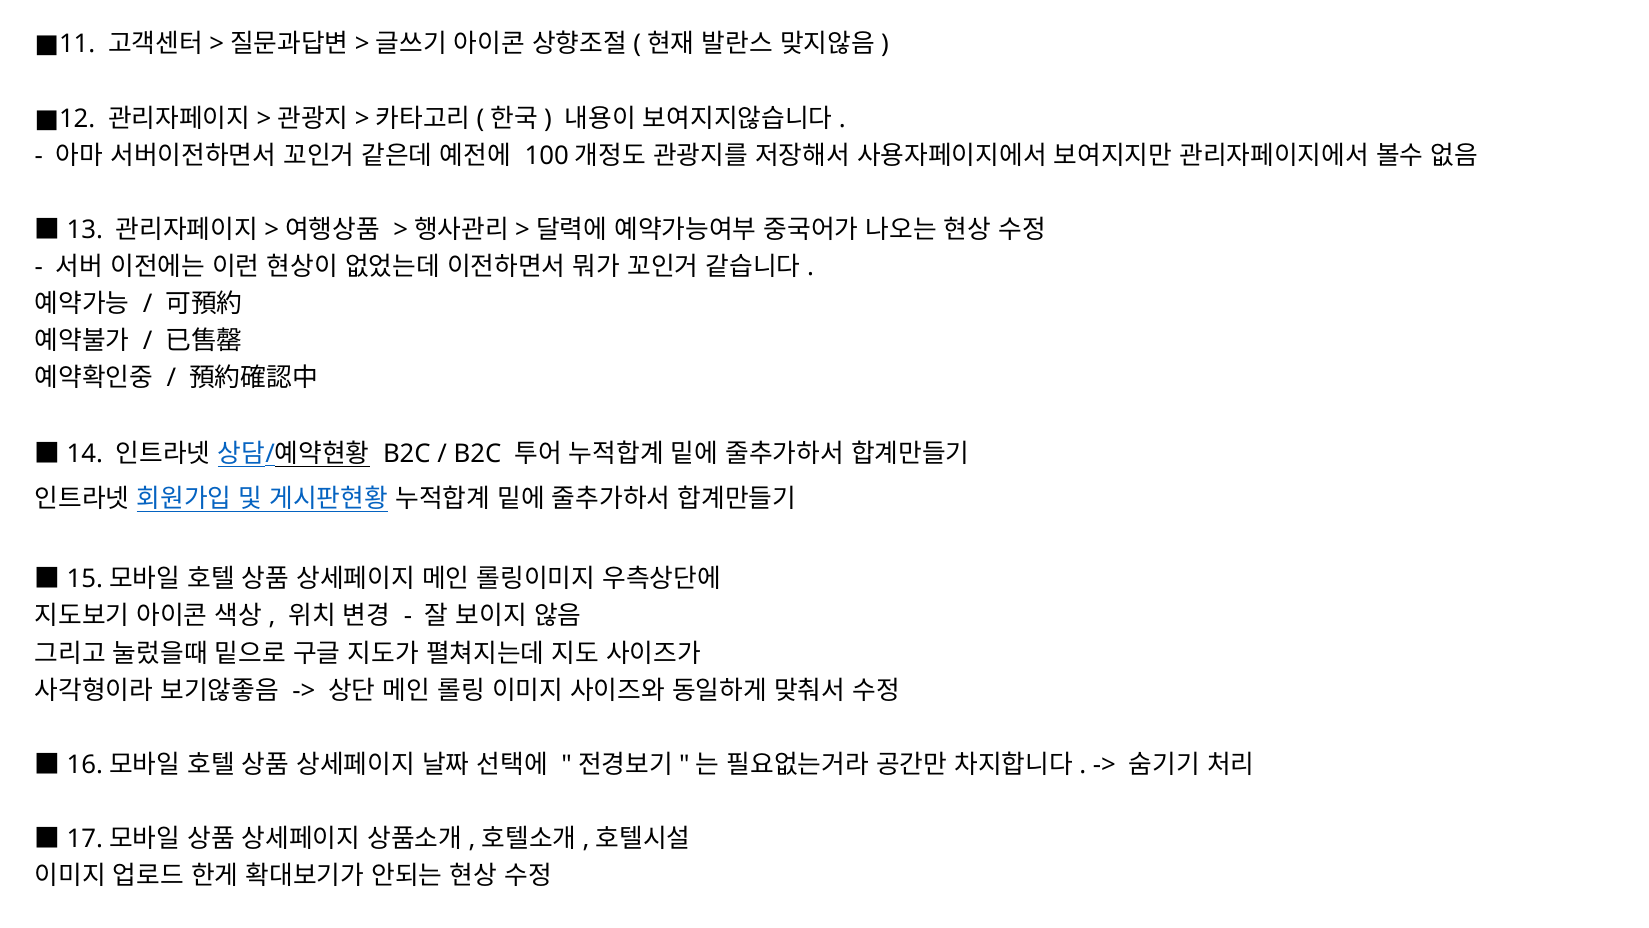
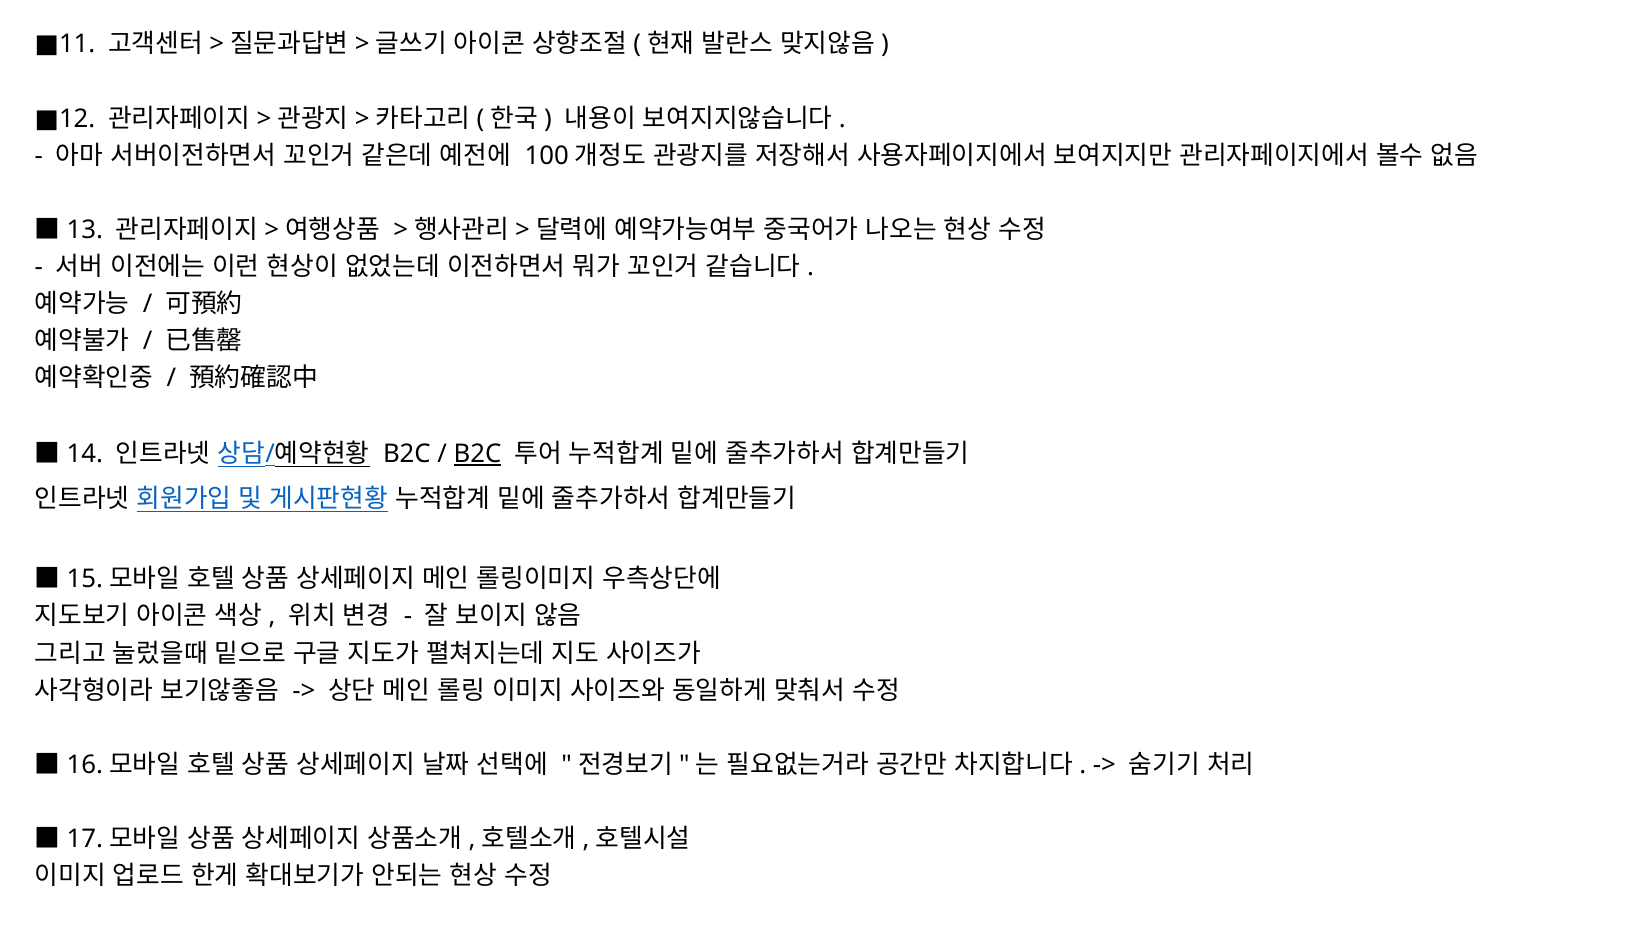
B2C underline: none -> present (478, 454)
